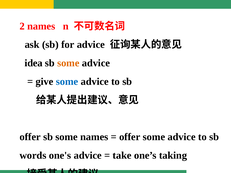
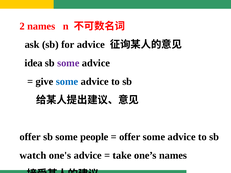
some colour: orange -> purple (68, 63)
some names: names -> people (94, 137)
words: words -> watch (33, 156)
one’s taking: taking -> names (173, 156)
